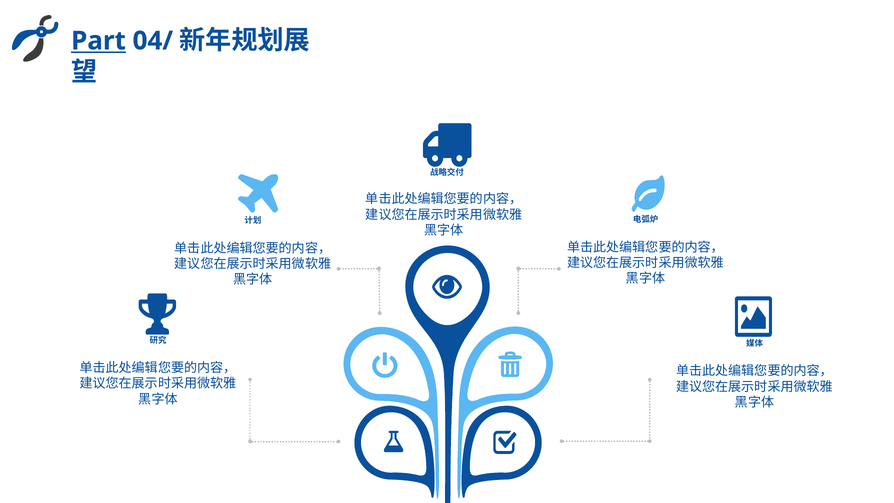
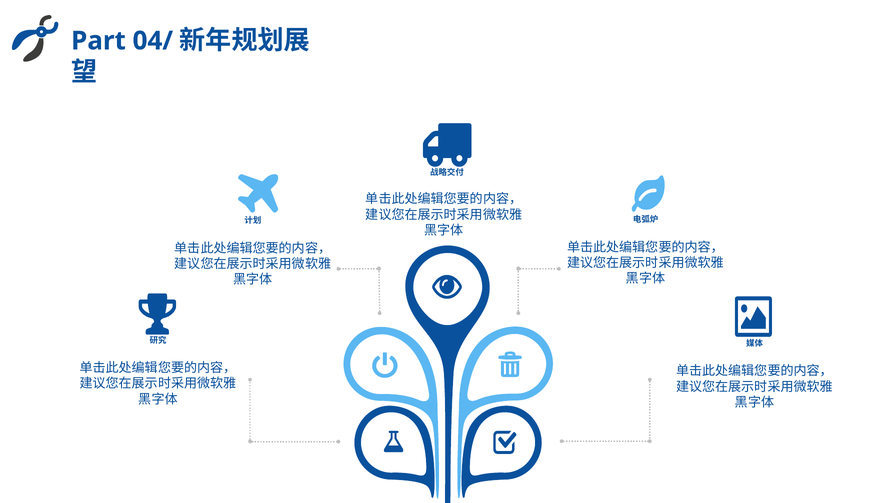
Part underline: present -> none (98, 41)
